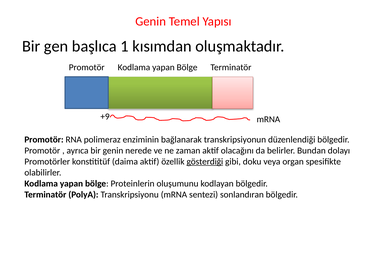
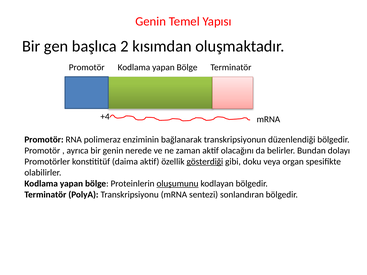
1: 1 -> 2 (125, 46)
+9: +9 -> +4 (105, 117)
oluşumunu underline: none -> present (178, 184)
